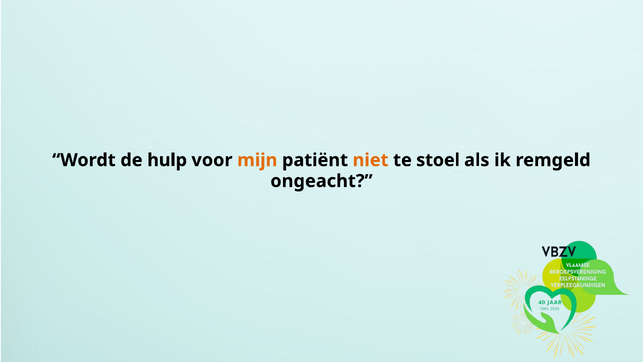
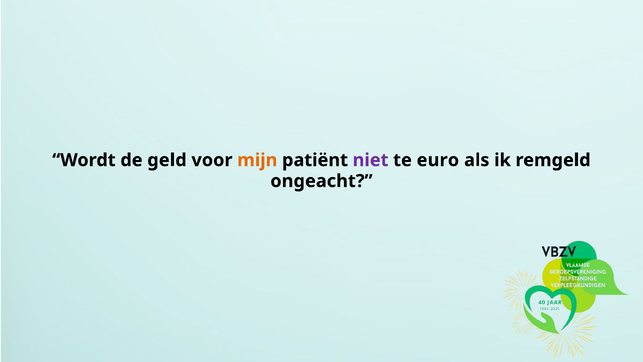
hulp: hulp -> geld (167, 160)
niet colour: orange -> purple (371, 160)
stoel: stoel -> euro (438, 160)
